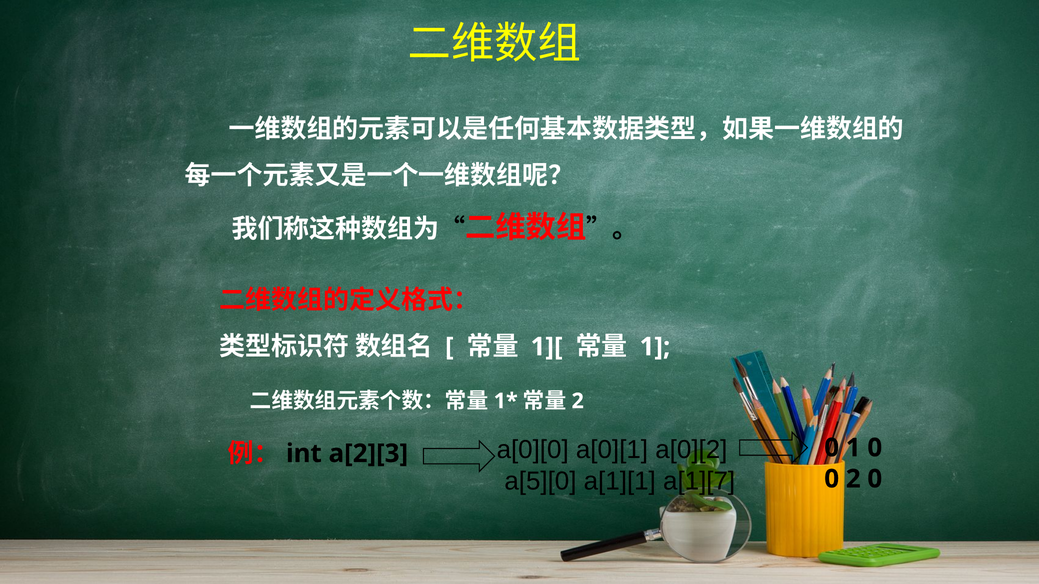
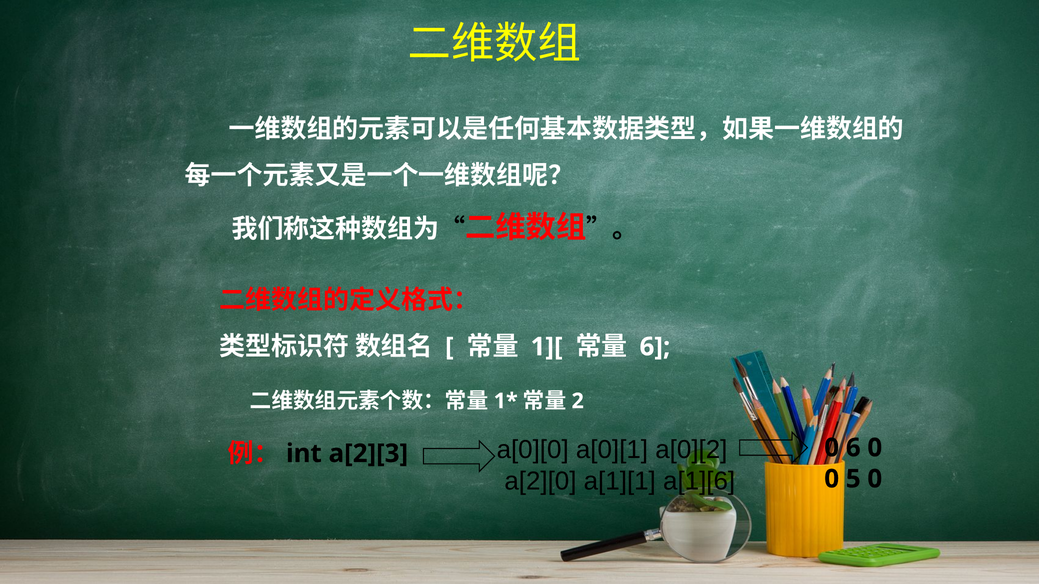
1: 1 -> 6 (655, 347)
0 1: 1 -> 6 (853, 448)
a[5][0: a[5][0 -> a[2][0 (540, 481)
a[1][7: a[1][7 -> a[1][6 (699, 481)
0 2: 2 -> 5 (853, 479)
